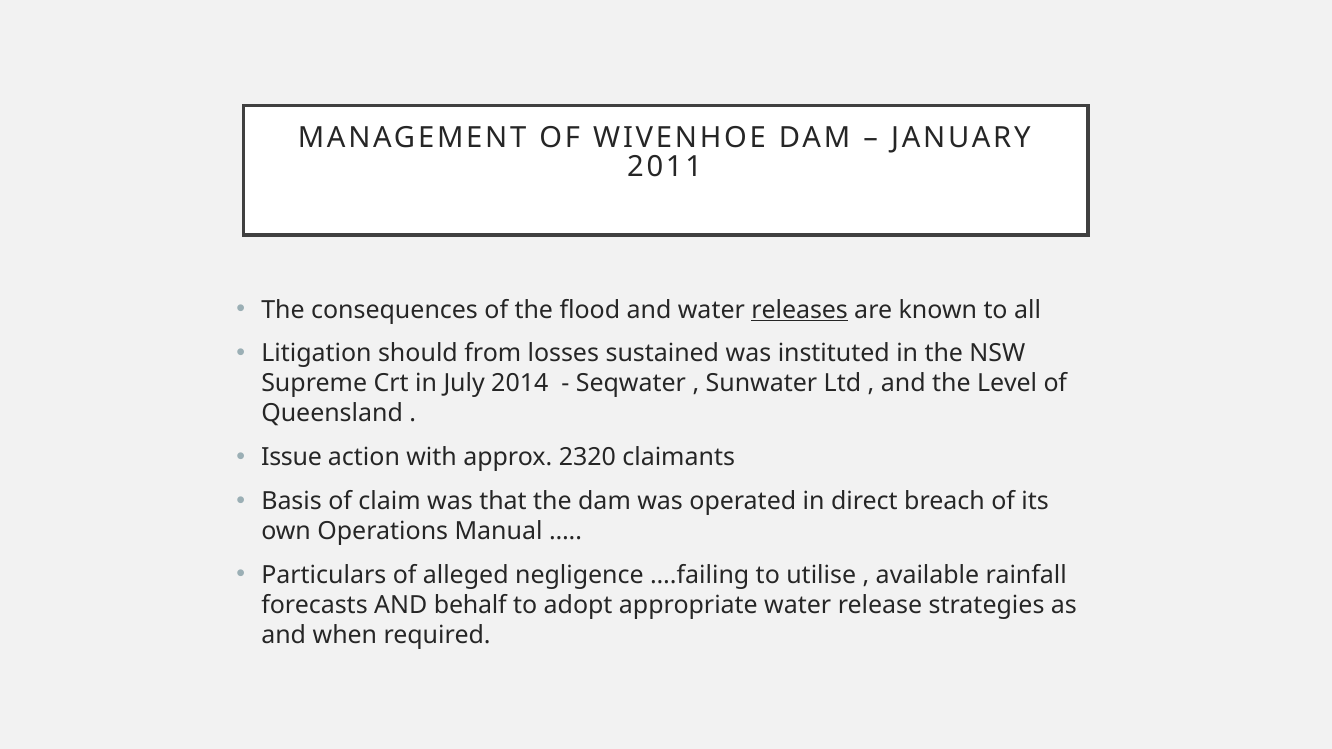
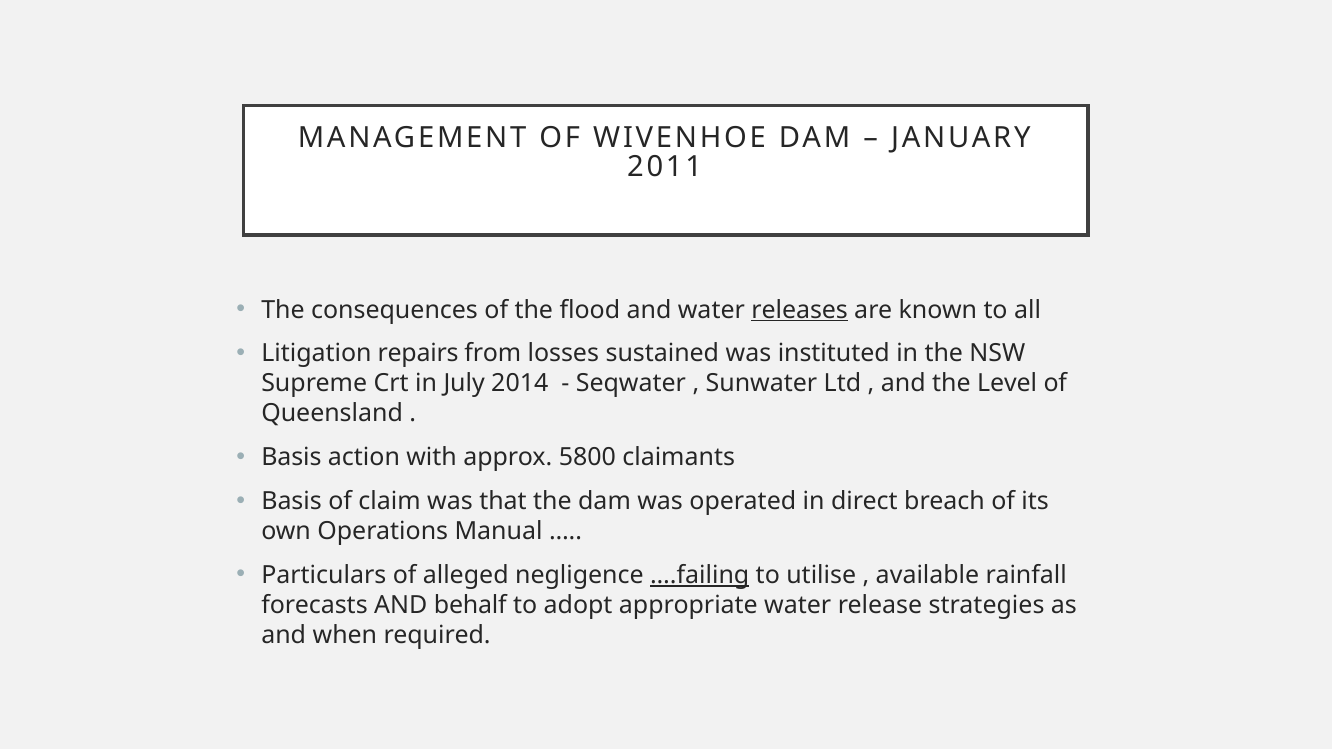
should: should -> repairs (418, 354)
Issue: Issue -> Basis (291, 458)
2320: 2320 -> 5800 (587, 458)
….failing underline: none -> present (700, 575)
